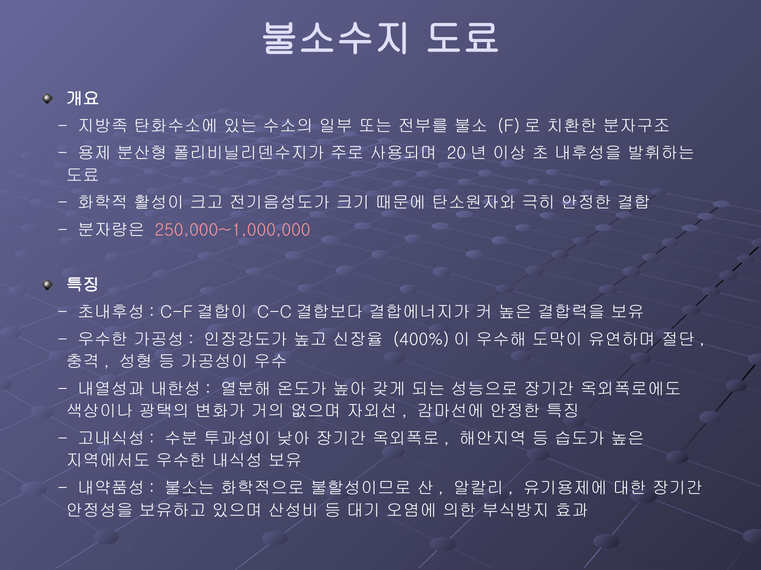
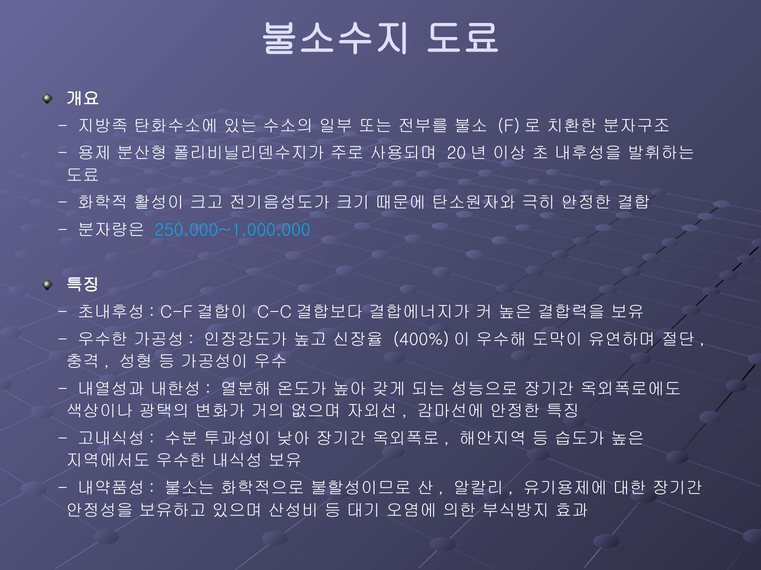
250,000~1,000,000 colour: pink -> light blue (233, 230)
